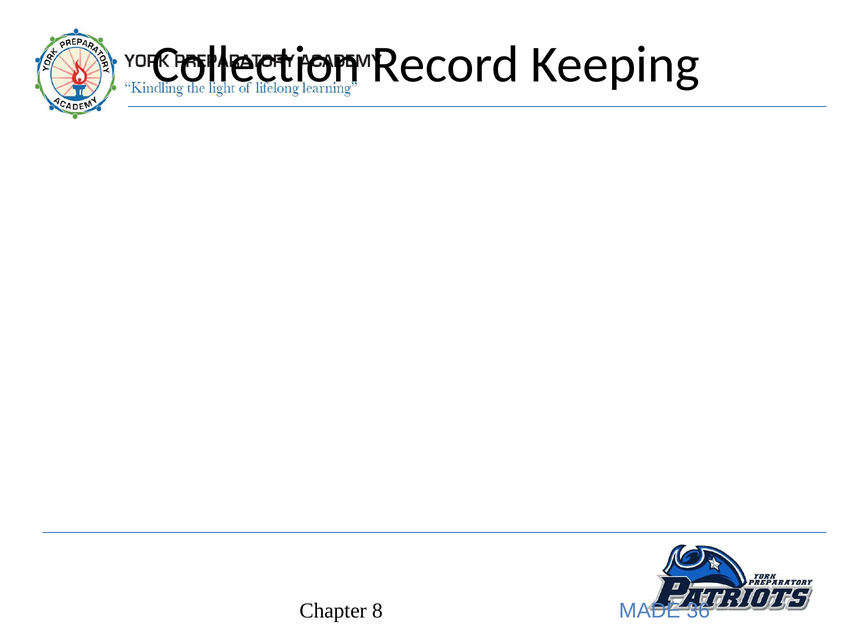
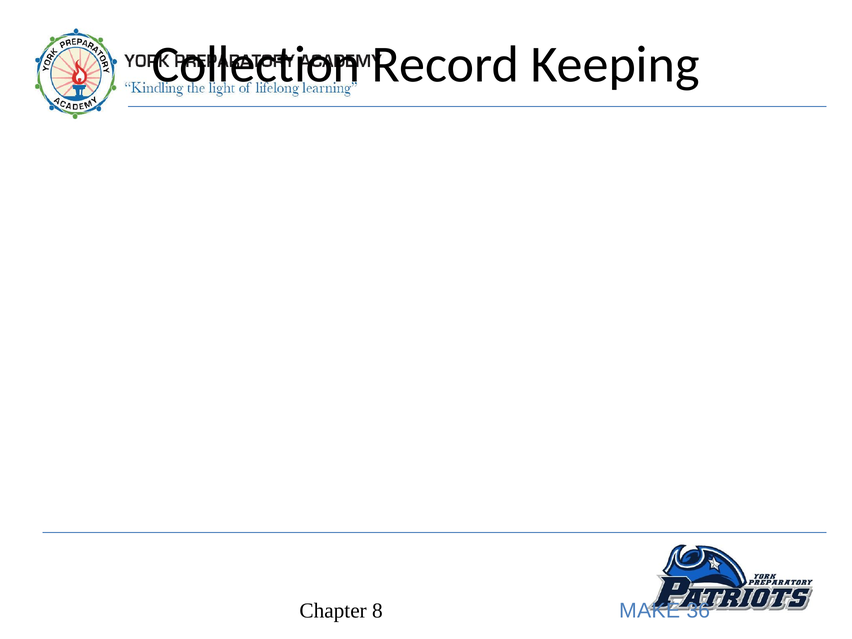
MADE: MADE -> MAKE (650, 611)
